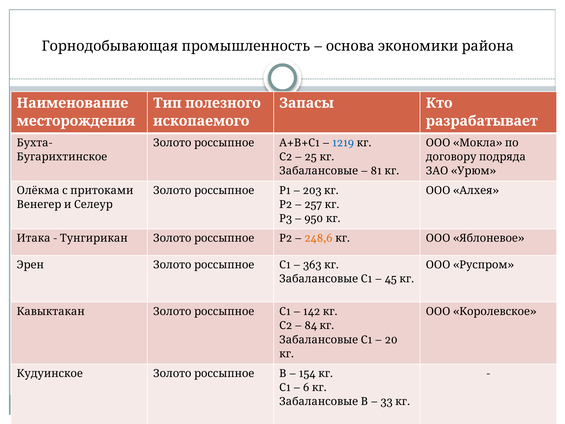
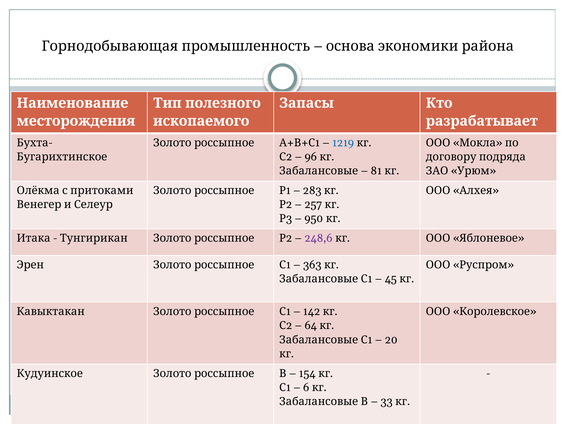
25: 25 -> 96 (311, 157)
203: 203 -> 283 (312, 190)
248,6 colour: orange -> purple (318, 238)
84: 84 -> 64 (311, 325)
